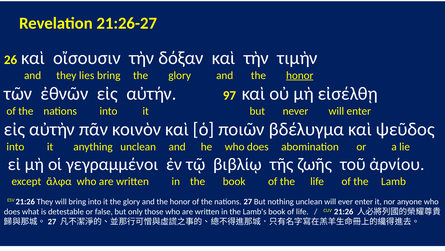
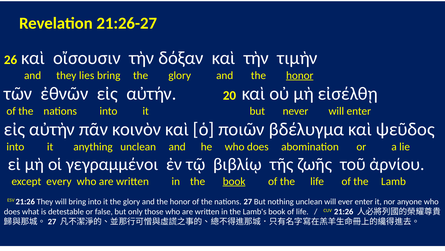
97: 97 -> 20 (229, 96)
ἄλφα: ἄλφα -> every (59, 181)
book underline: none -> present (234, 181)
